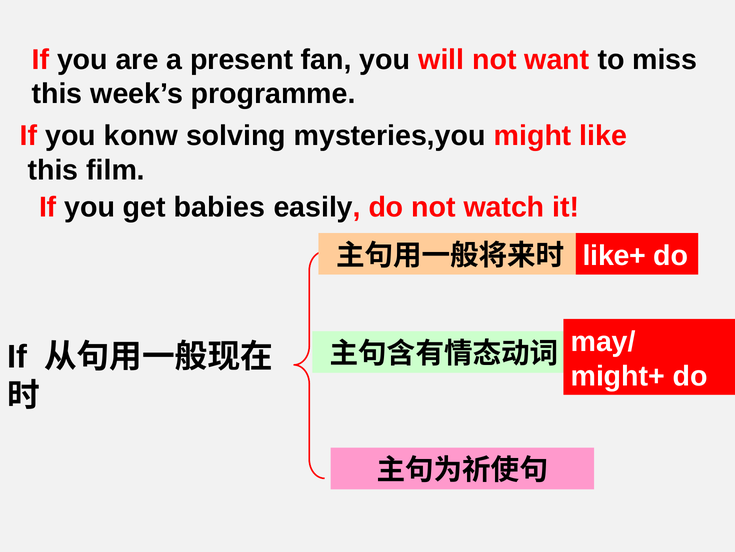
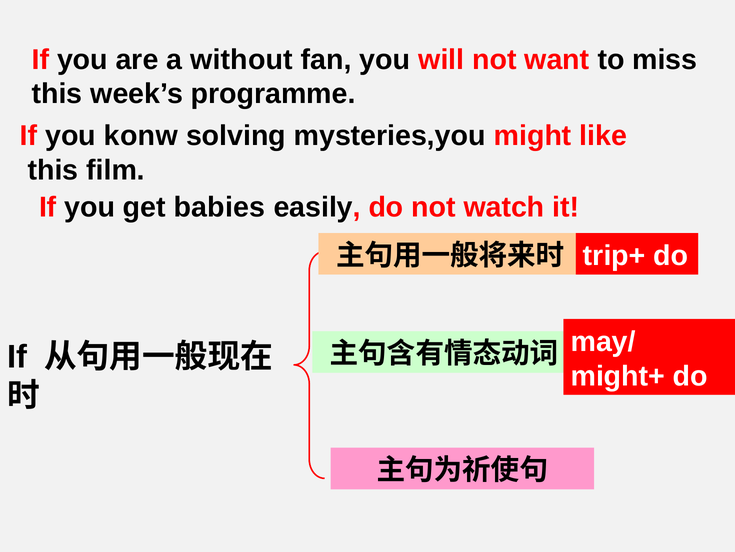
present: present -> without (241, 59)
like+: like+ -> trip+ (614, 255)
